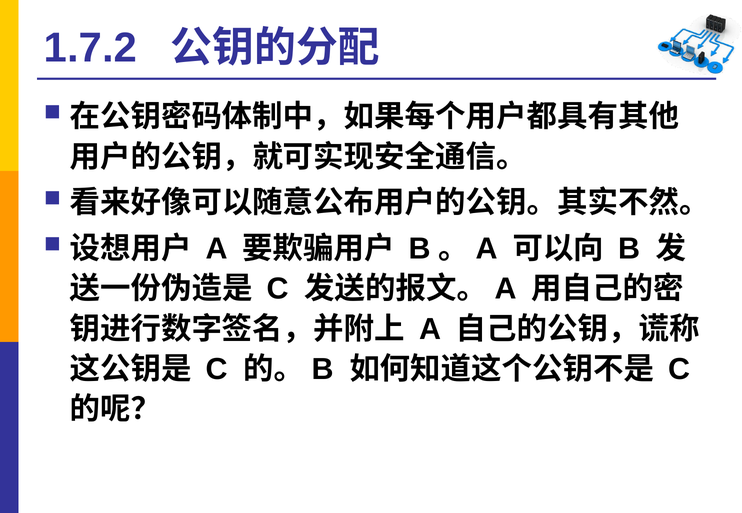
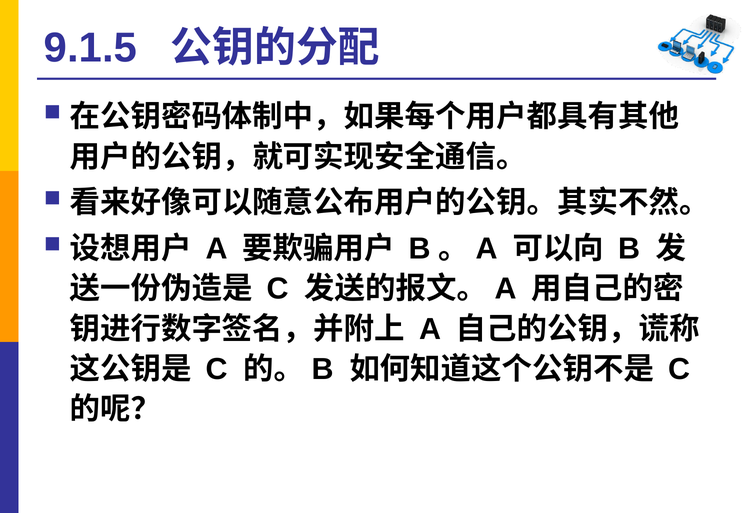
1.7.2: 1.7.2 -> 9.1.5 (90, 48)
